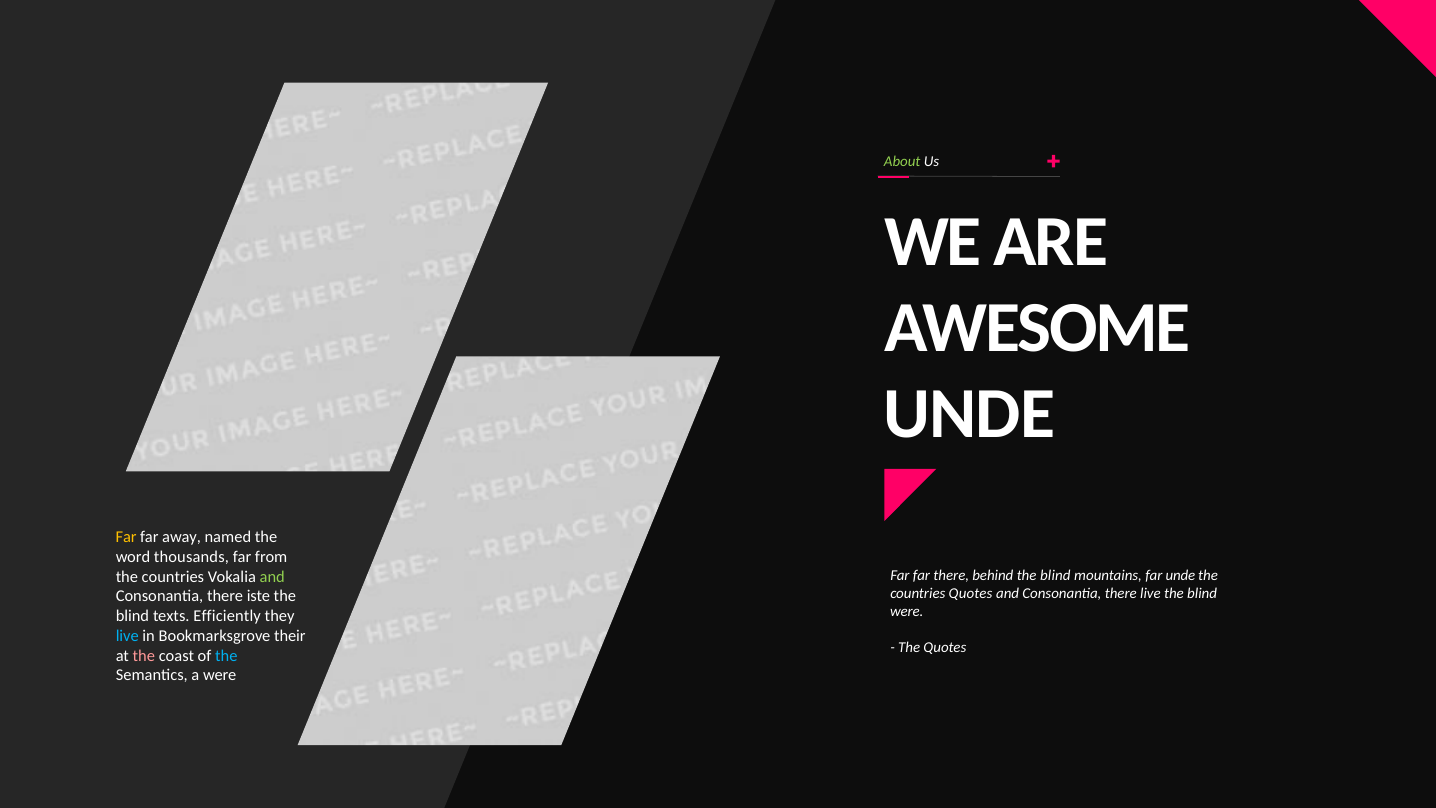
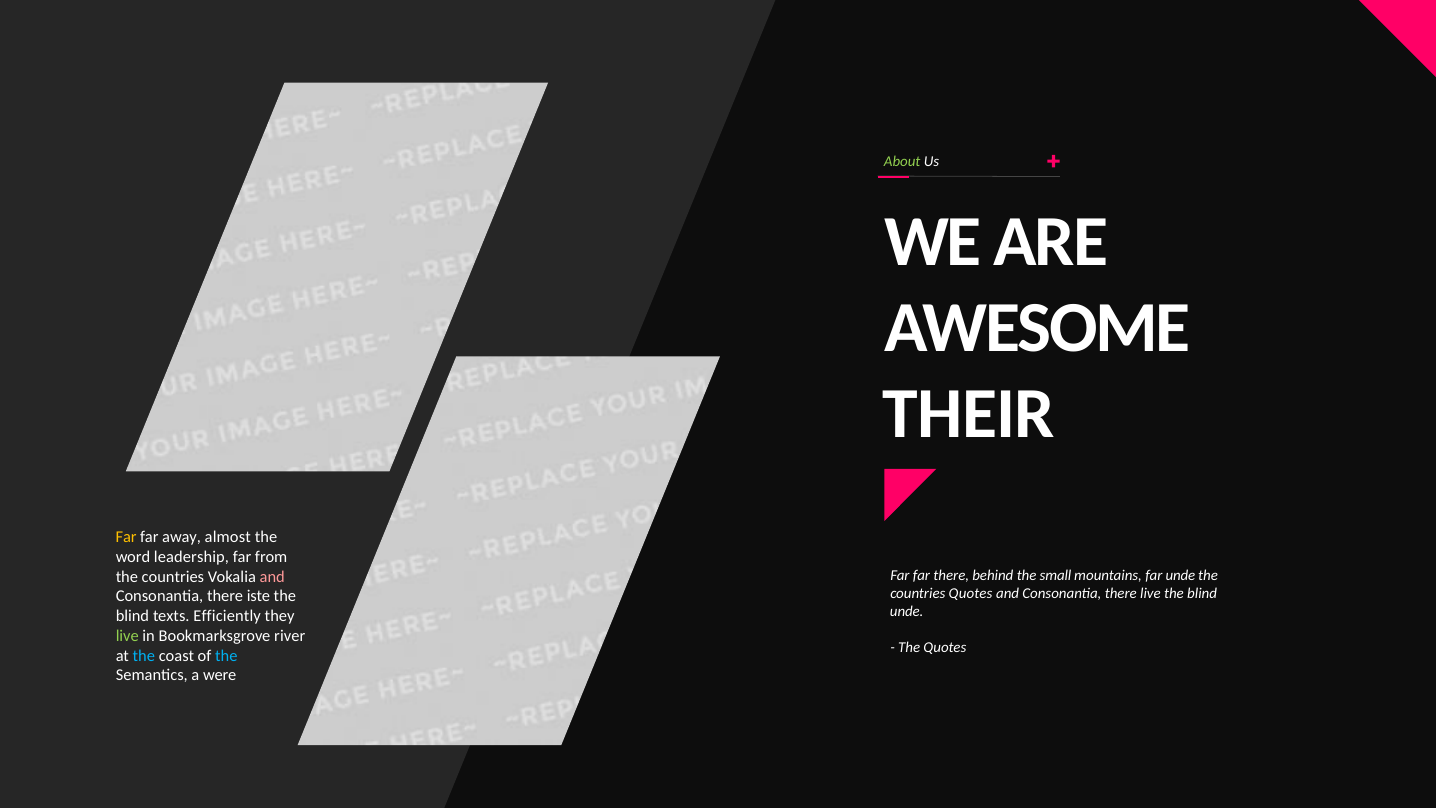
UNDE: UNDE -> THEIR (969, 414)
named: named -> almost (228, 537)
thousands: thousands -> leadership (191, 557)
behind the blind: blind -> small (1056, 575)
and colour: light green -> pink (272, 576)
were: were -> unde (907, 611)
live colour: light blue -> light green (127, 636)
their: their -> river (290, 636)
the colour: pink -> light blue (144, 655)
